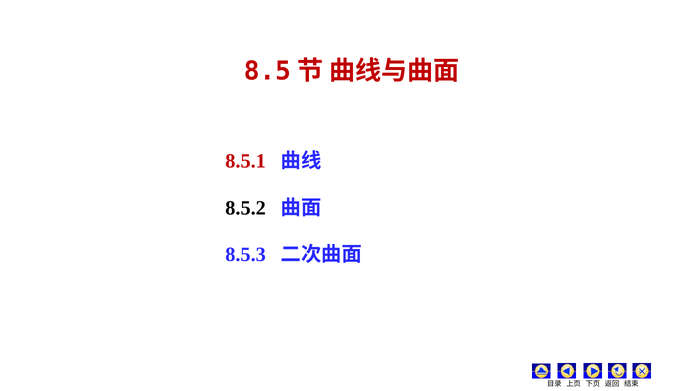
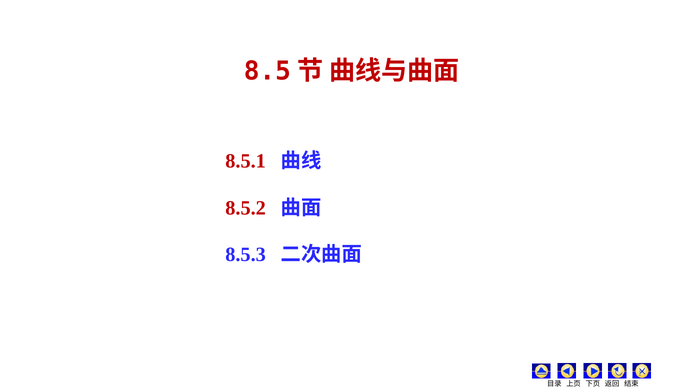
8.5.2 colour: black -> red (246, 208)
